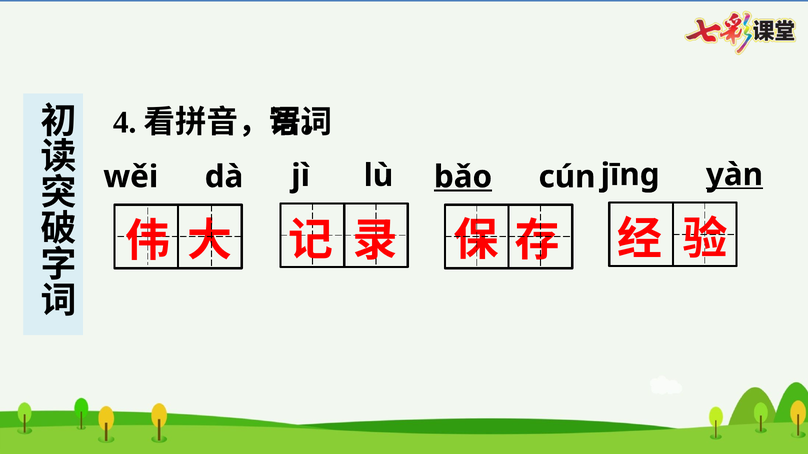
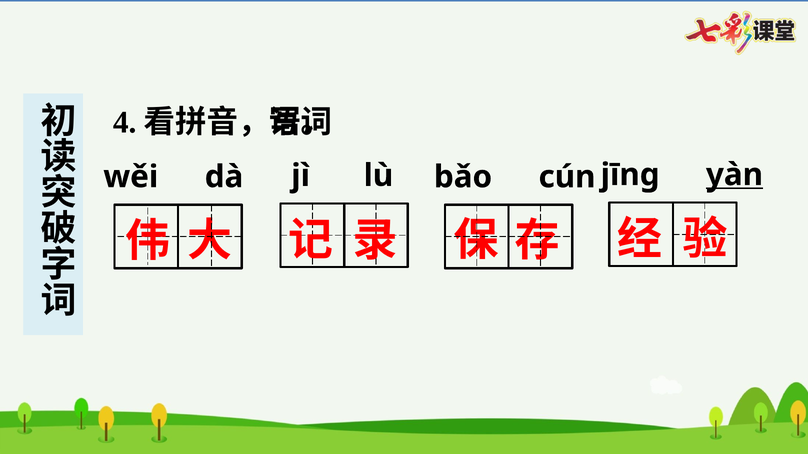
bǎo underline: present -> none (463, 177)
